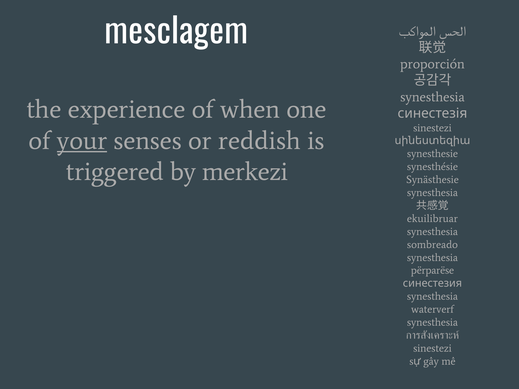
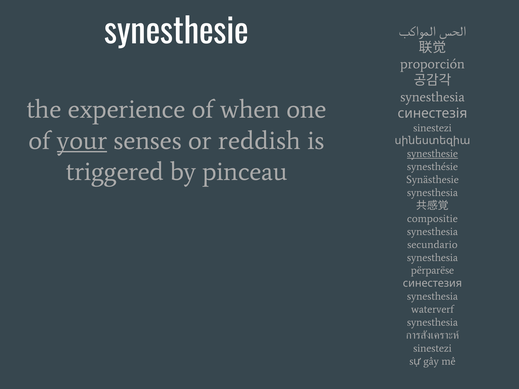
mesclagem: mesclagem -> synesthesie (177, 32)
synesthesie underline: none -> present (432, 154)
merkezi: merkezi -> pinceau (245, 172)
ekuilibruar: ekuilibruar -> compositie (432, 219)
sombreado: sombreado -> secundario (432, 245)
